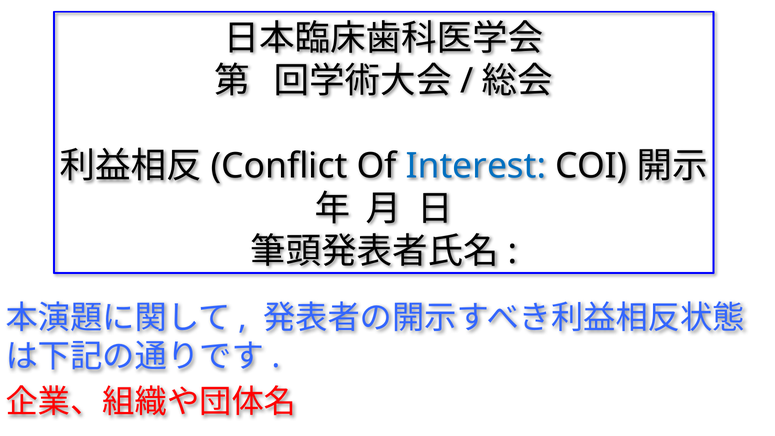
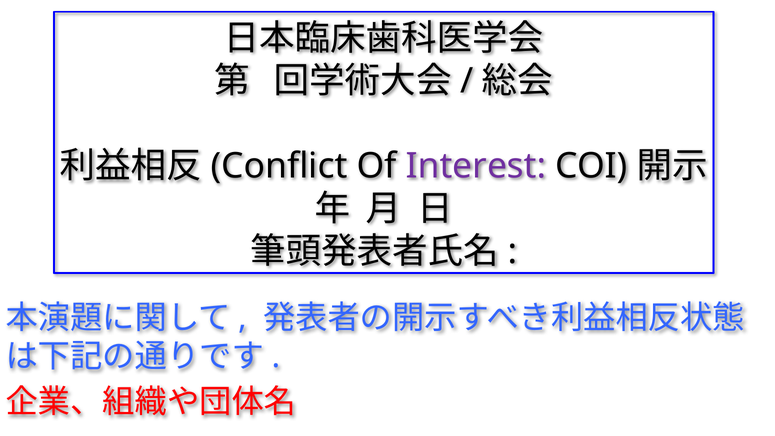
Interest colour: blue -> purple (476, 166)
